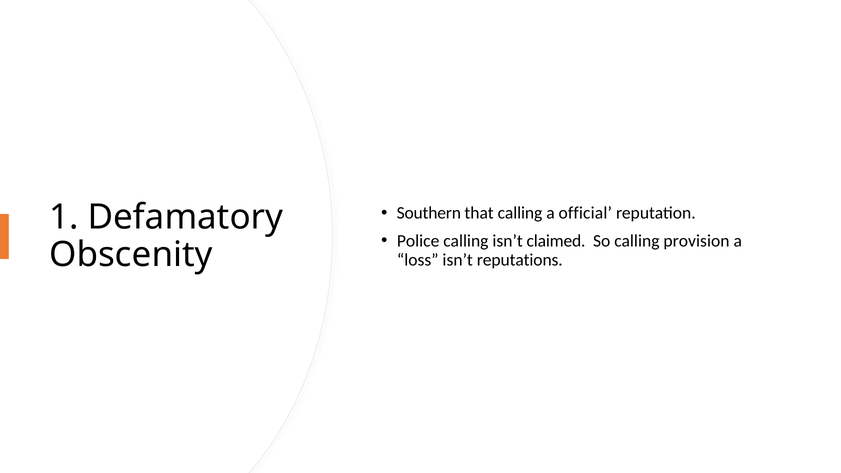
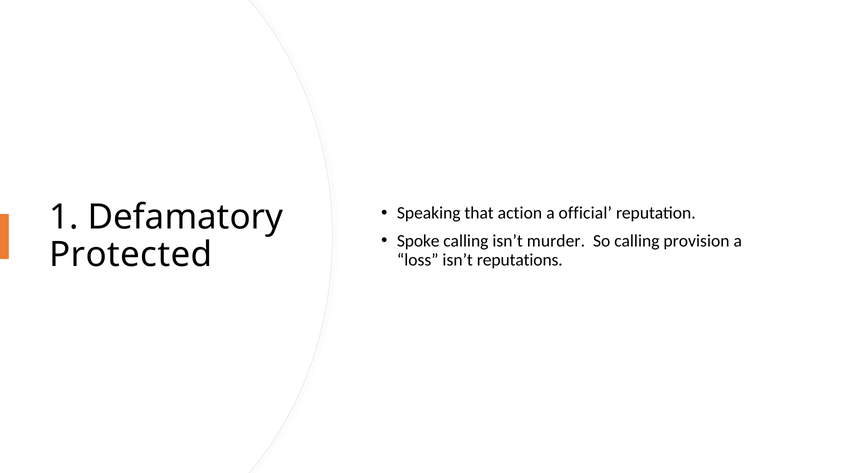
Southern: Southern -> Speaking (429, 213)
that calling: calling -> action (520, 213)
Police: Police -> Spoke (418, 241)
claimed: claimed -> murder (556, 241)
Obscenity: Obscenity -> Protected (131, 255)
